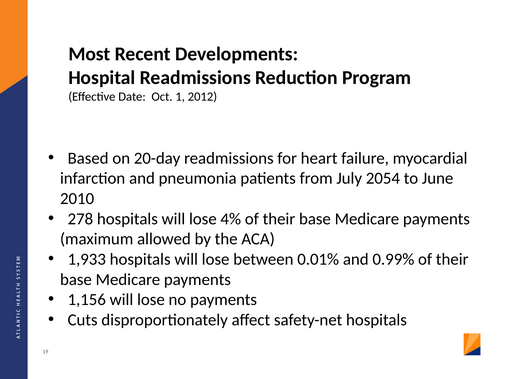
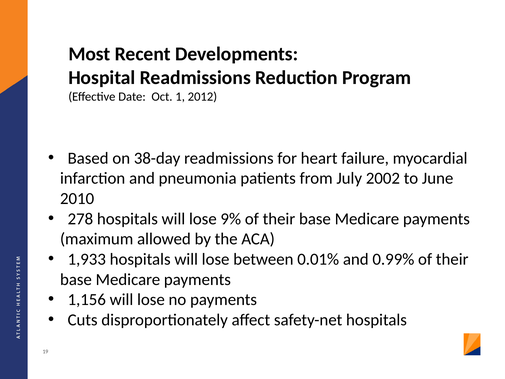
20-day: 20-day -> 38-day (157, 158)
2054: 2054 -> 2002 (383, 178)
4%: 4% -> 9% (231, 219)
